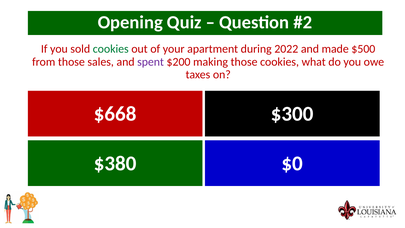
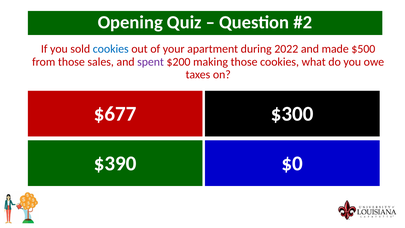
cookies colour: green -> blue (111, 49)
$668: $668 -> $677 (115, 114)
$380: $380 -> $390 (115, 163)
